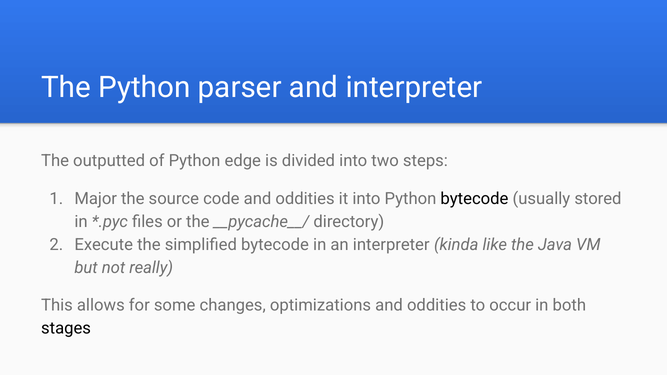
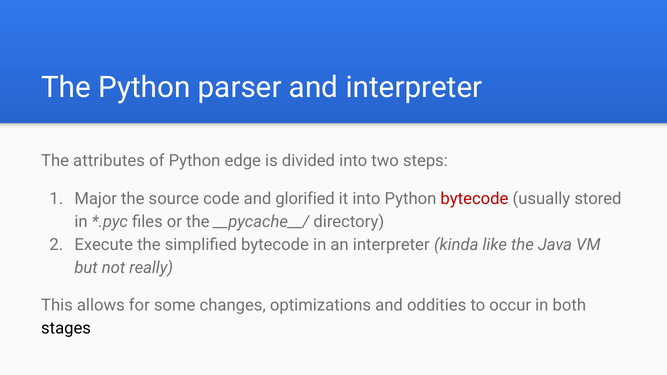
outputted: outputted -> attributes (109, 161)
code and oddities: oddities -> glorified (305, 199)
bytecode colour: black -> red (474, 199)
